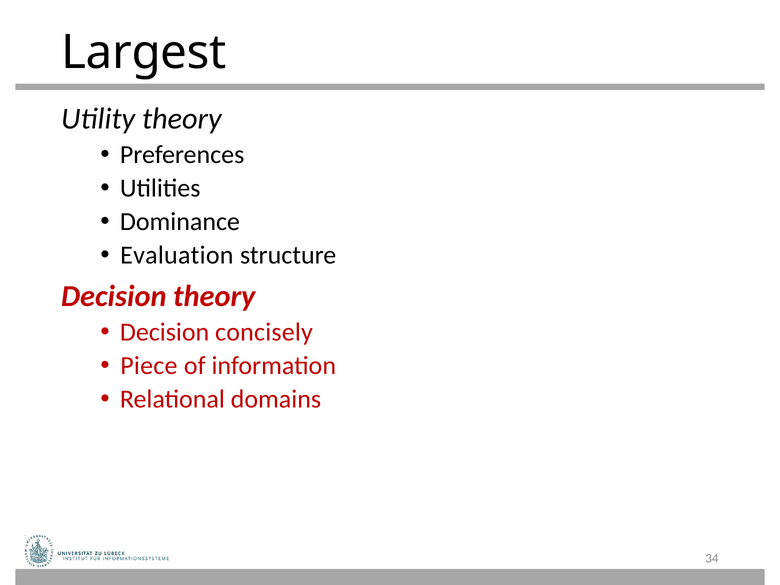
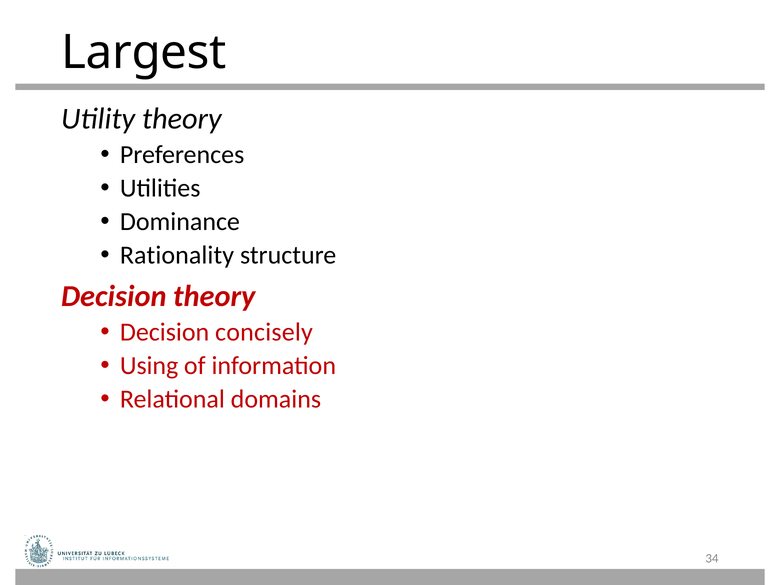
Evaluation: Evaluation -> Rationality (177, 255)
Piece: Piece -> Using (149, 366)
